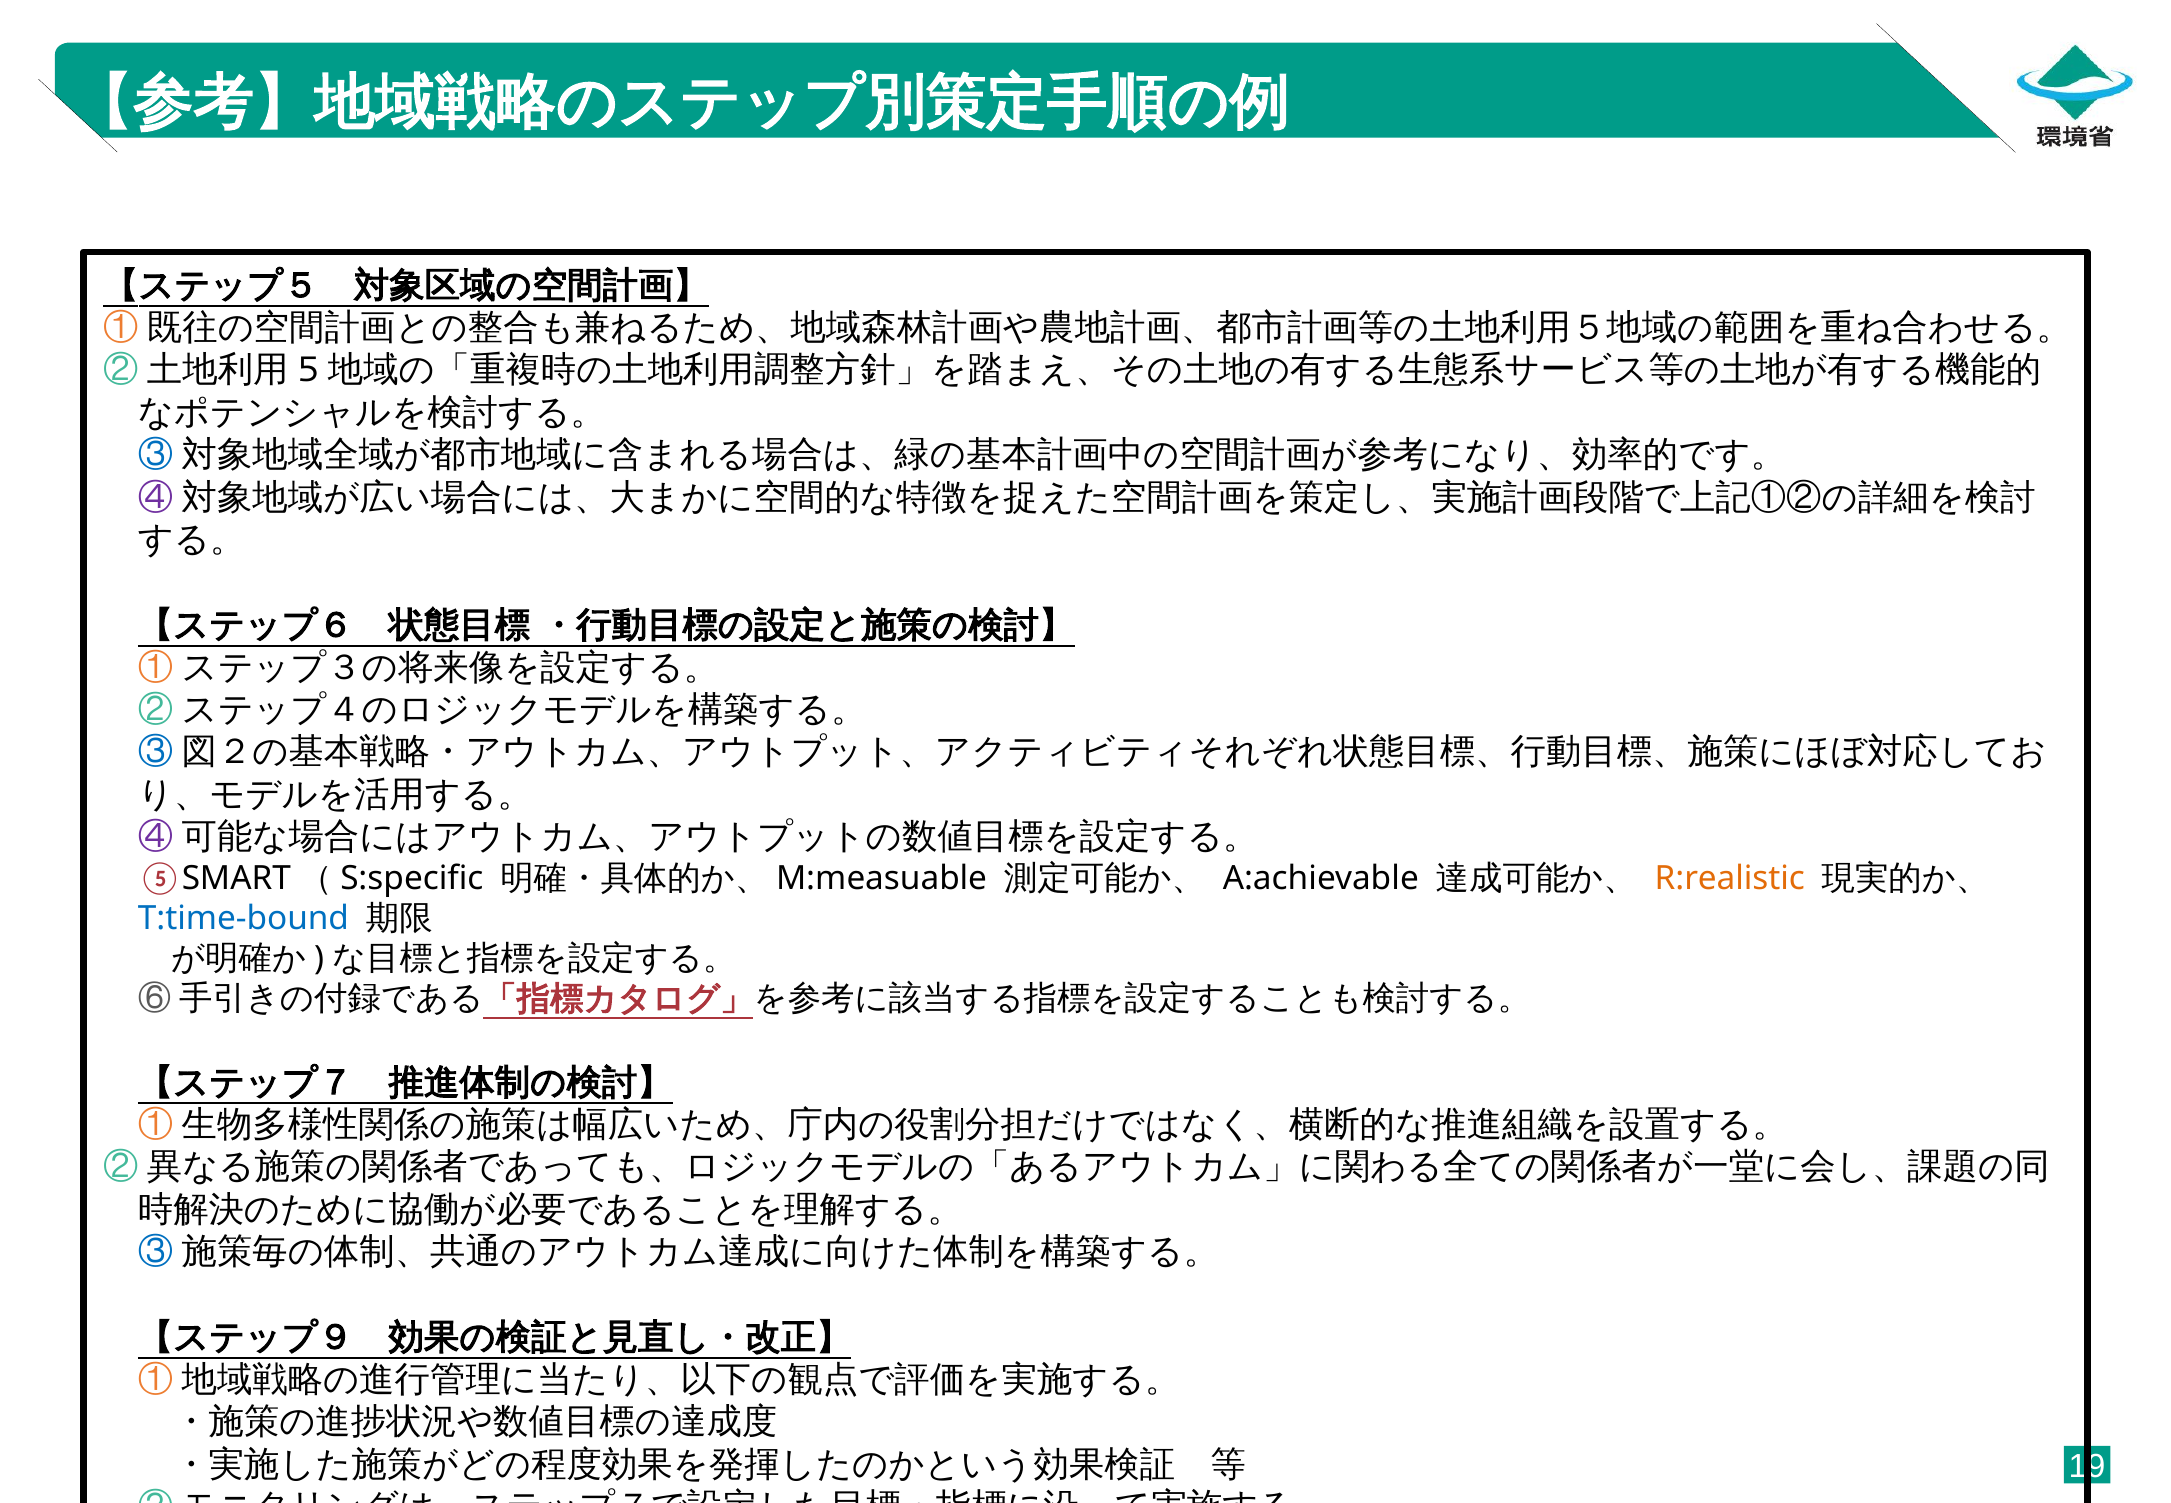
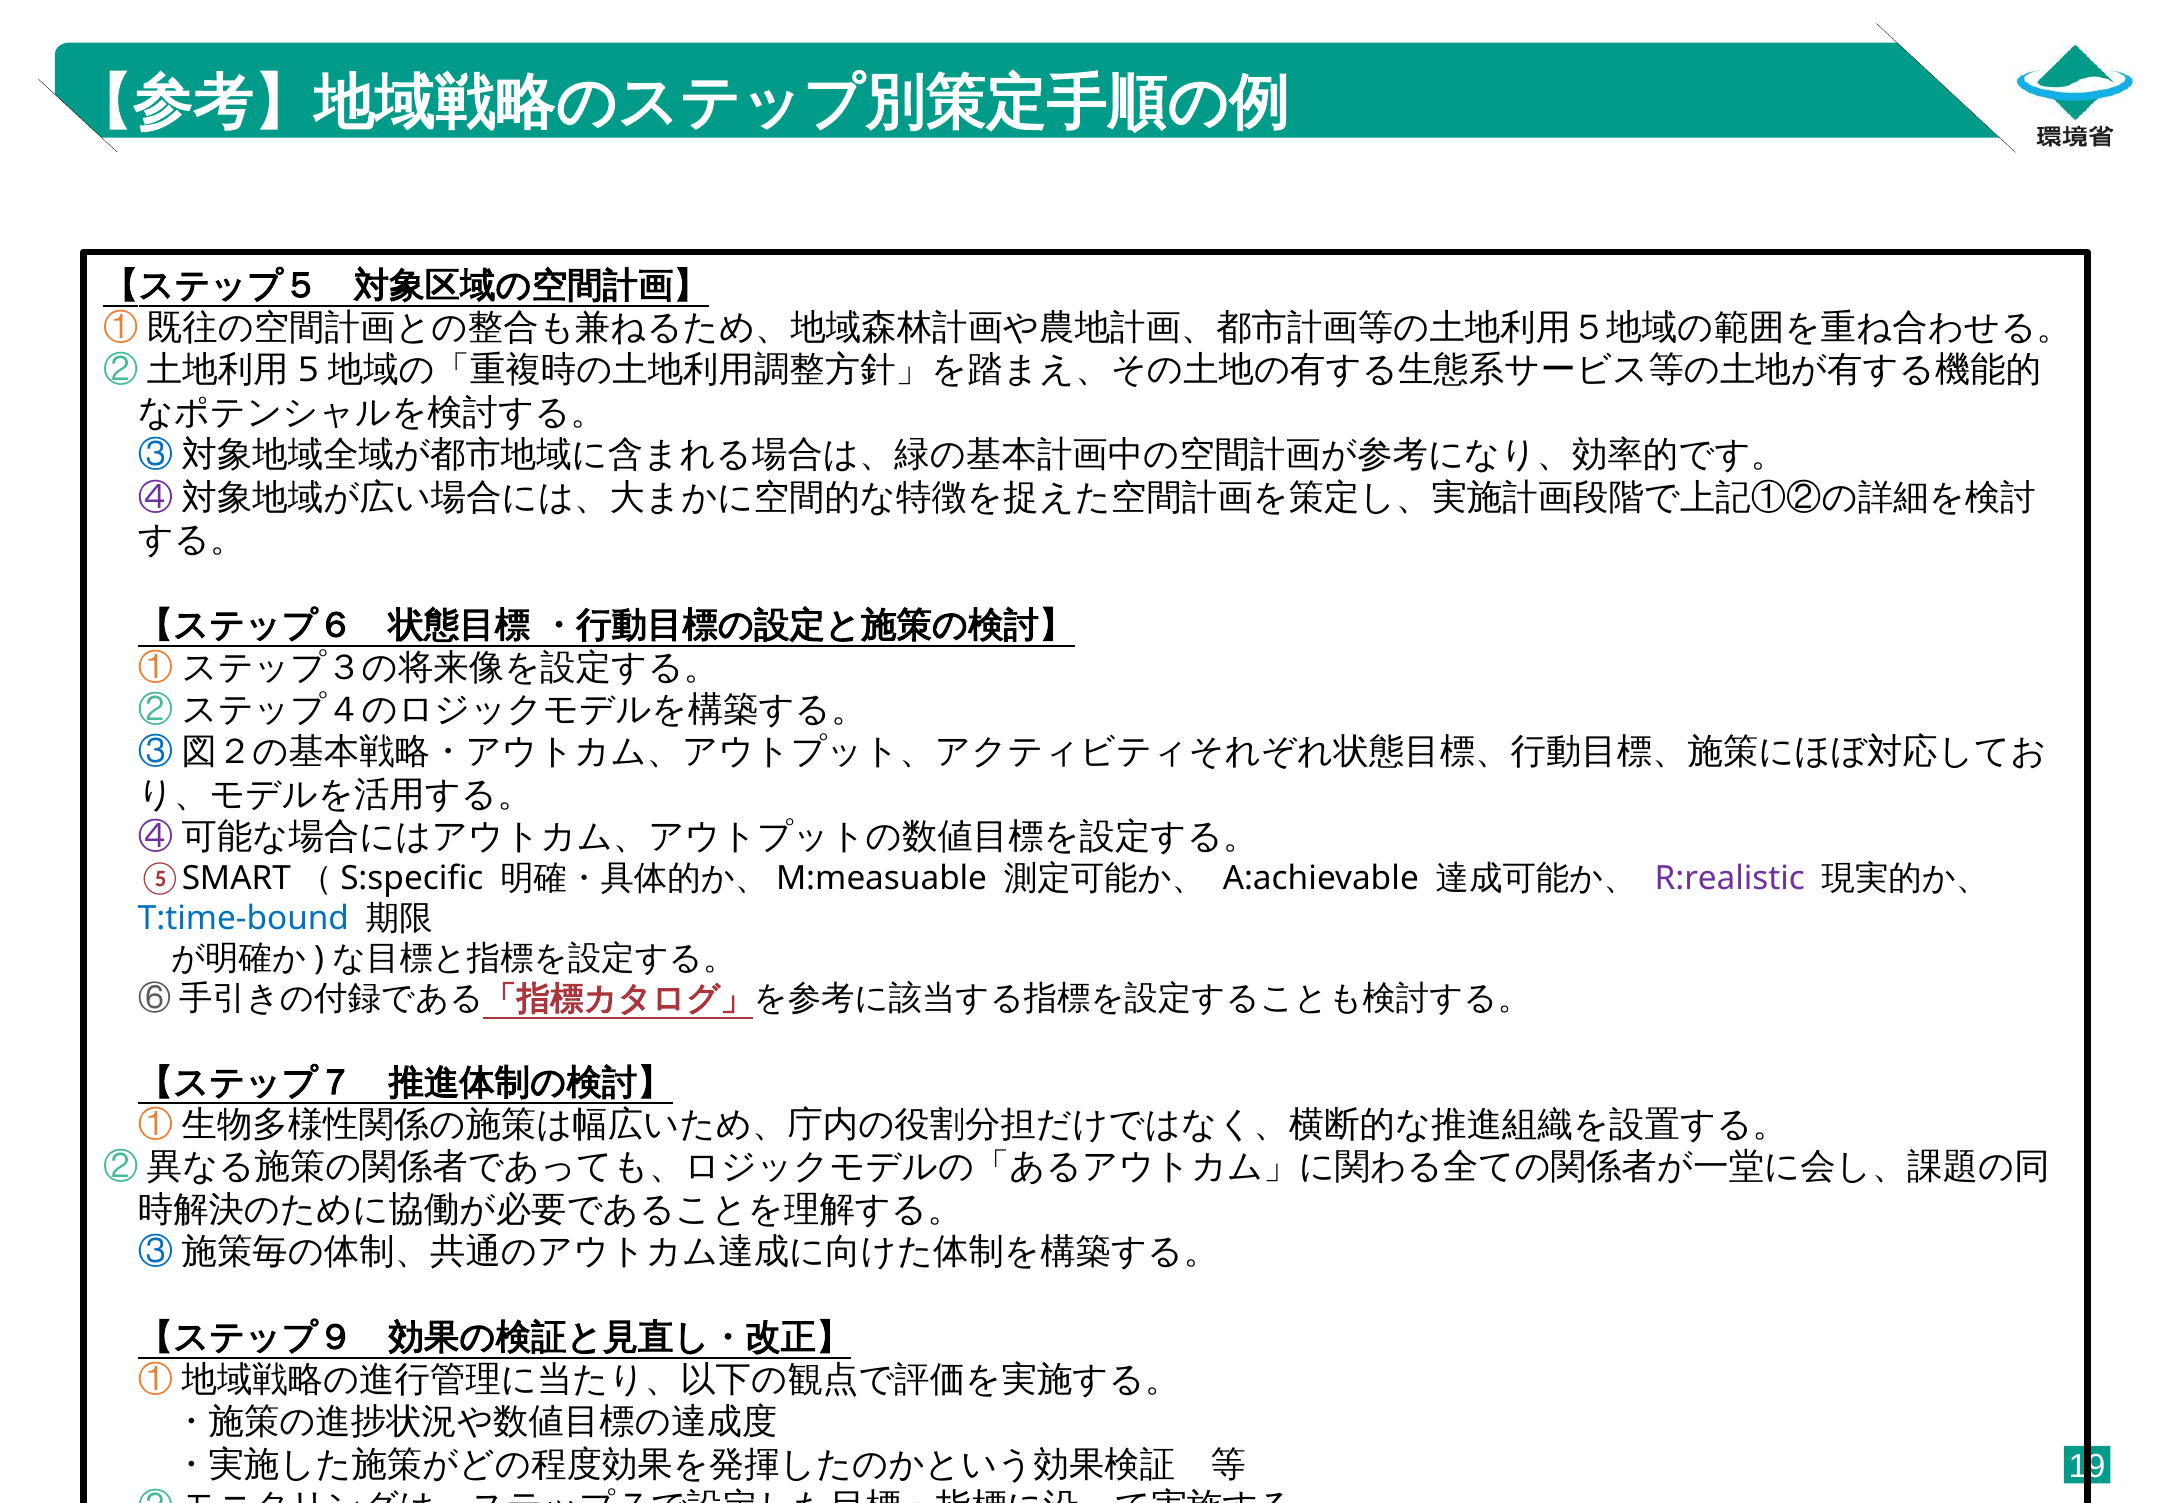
R:realistic colour: orange -> purple (1730, 878)
